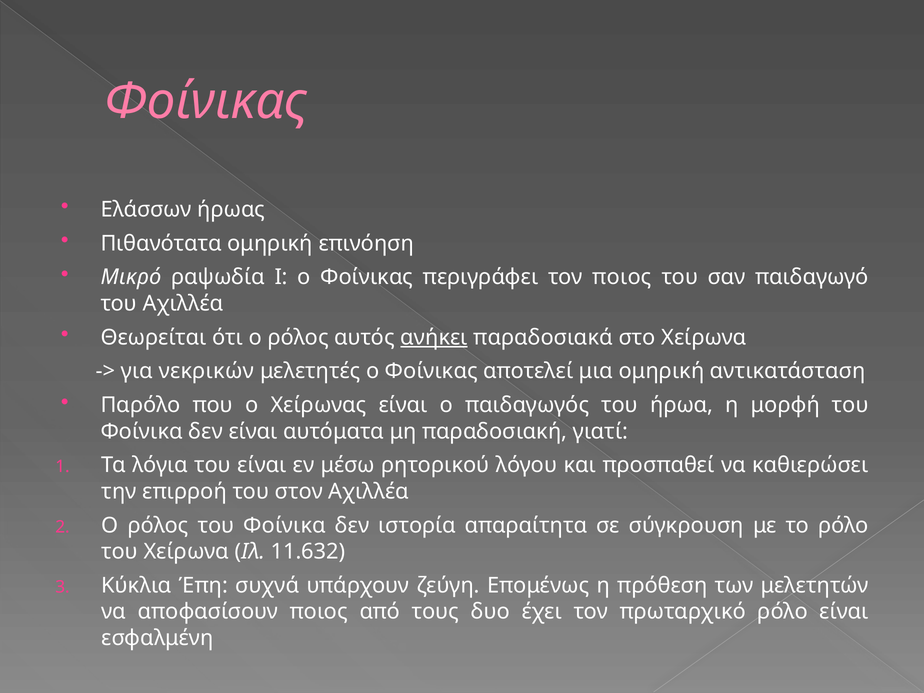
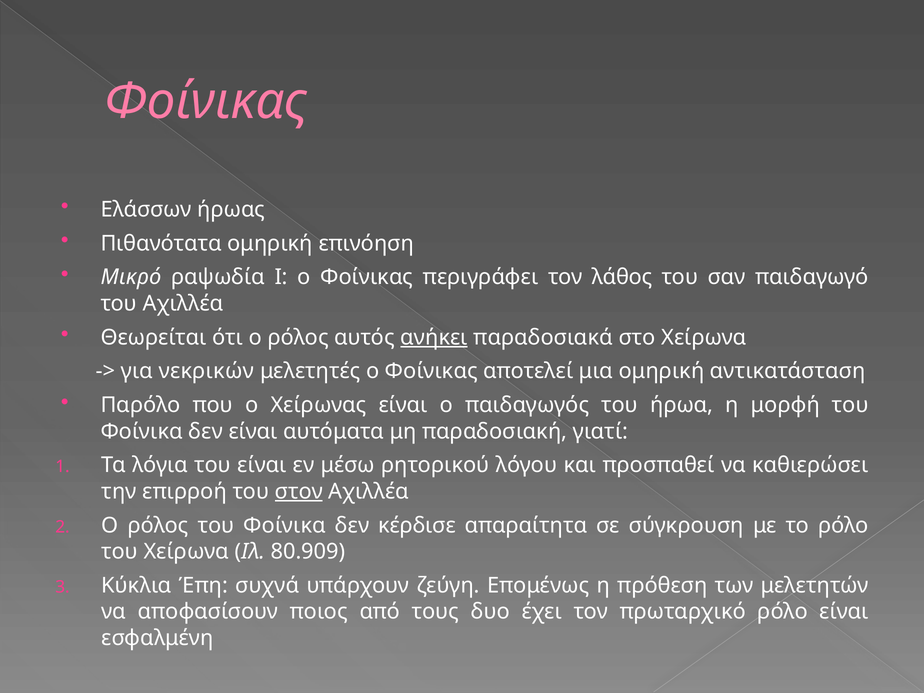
τον ποιος: ποιος -> λάθος (622, 277)
στον underline: none -> present (299, 491)
ιστορία: ιστορία -> κέρδισε (417, 525)
11.632: 11.632 -> 80.909 (308, 552)
